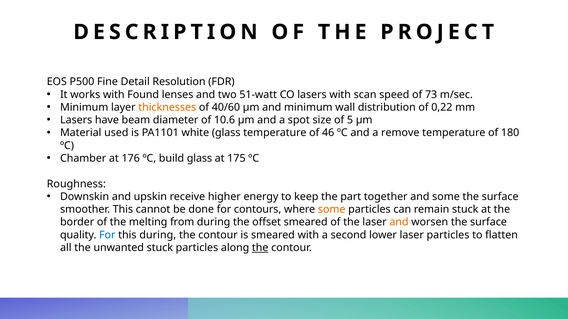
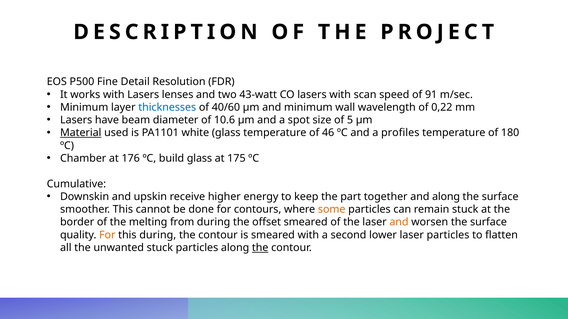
with Found: Found -> Lasers (143, 95)
51-watt: 51-watt -> 43-watt (258, 95)
73: 73 -> 91 (431, 95)
thicknesses colour: orange -> blue (167, 107)
distribution: distribution -> wavelength (387, 107)
Material underline: none -> present (81, 133)
remove: remove -> profiles (400, 133)
Roughness: Roughness -> Cumulative (76, 184)
and some: some -> along (446, 197)
For colour: blue -> orange (107, 235)
